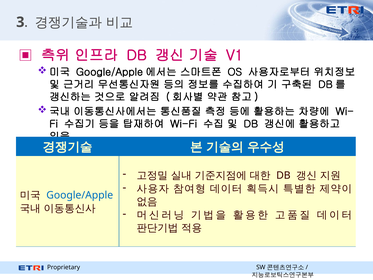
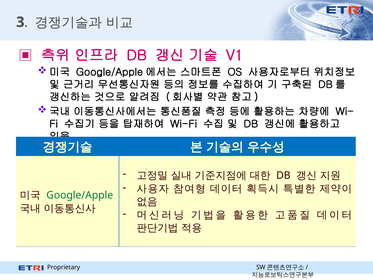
Google/Apple colour: blue -> green (80, 195)
